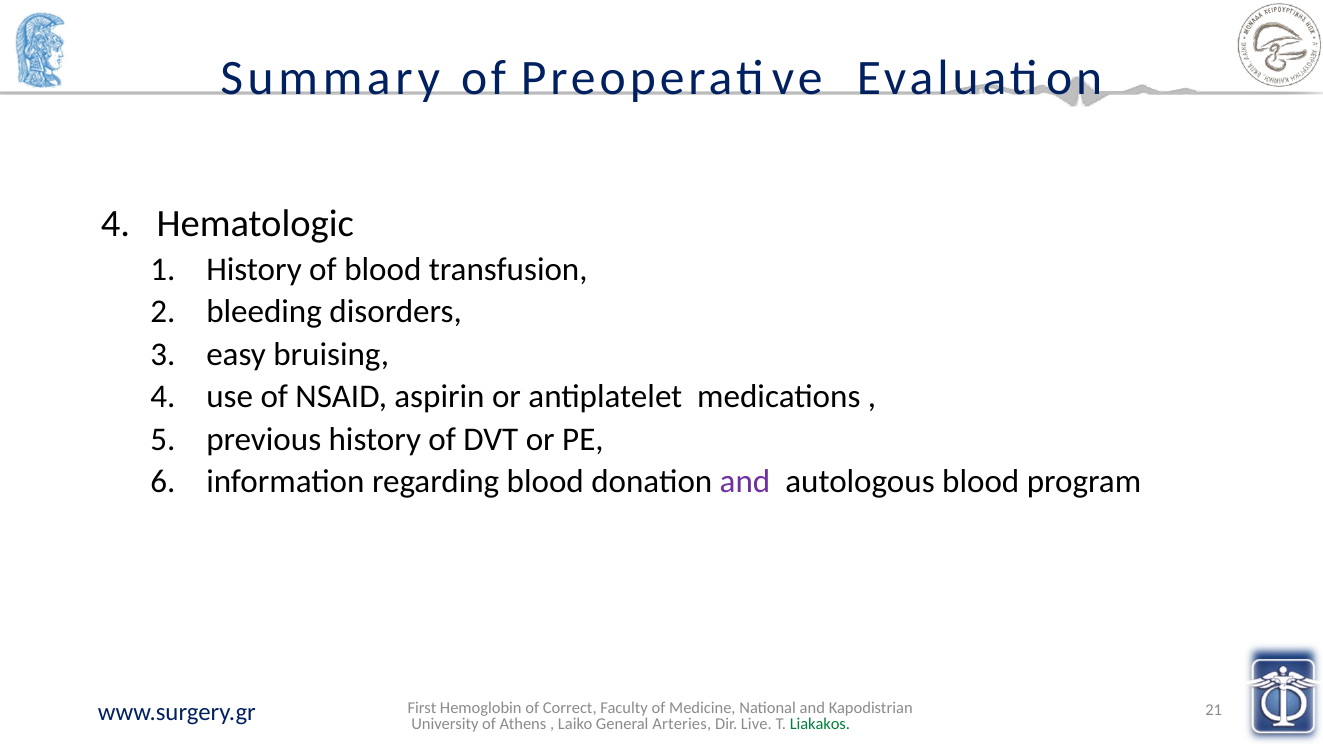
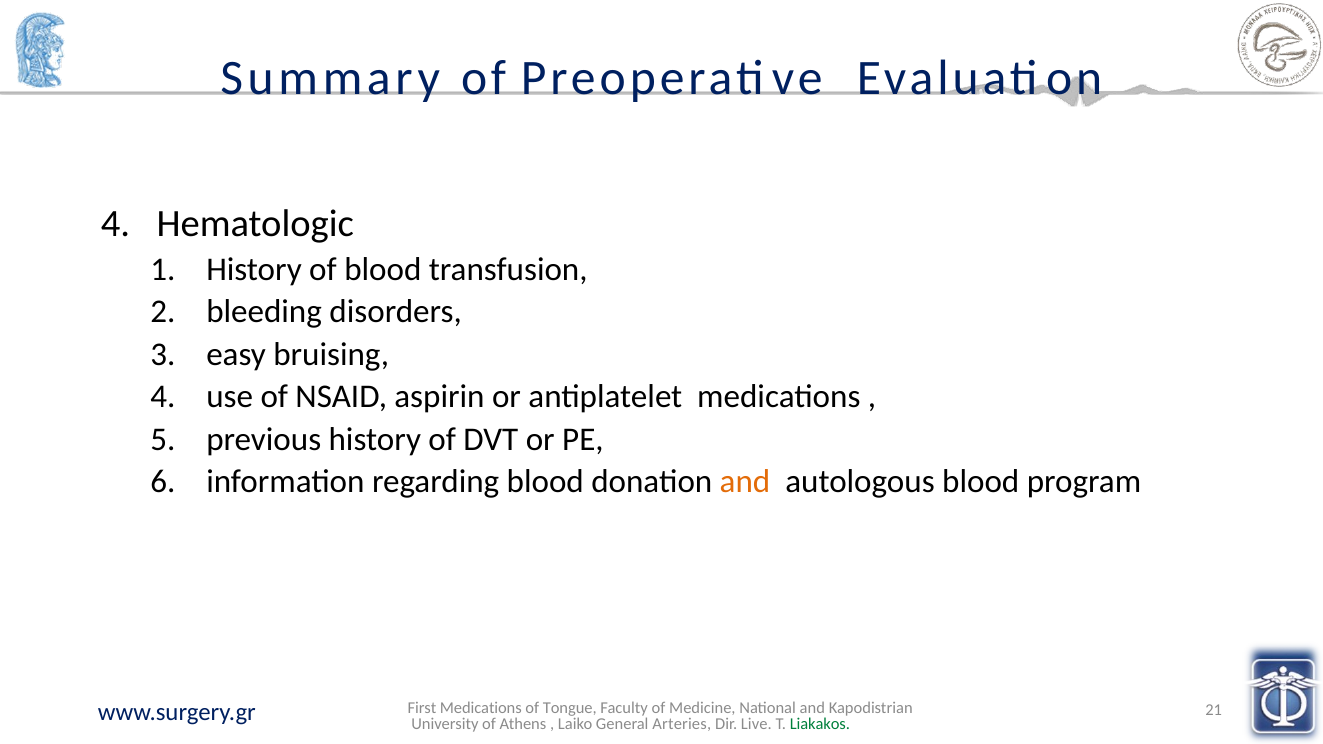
and colour: purple -> orange (745, 482)
First Hemoglobin: Hemoglobin -> Medications (481, 708)
Correct: Correct -> Tongue (570, 708)
